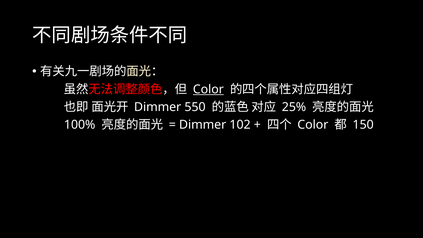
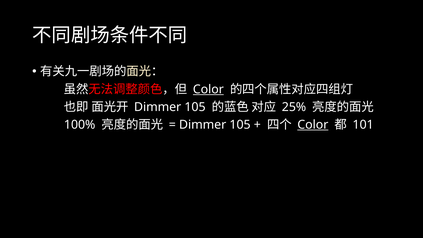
550: 550 -> 105 (195, 107)
102: 102 -> 105 (240, 125)
Color underline: none -> present (313, 125)
150: 150 -> 101 (363, 125)
